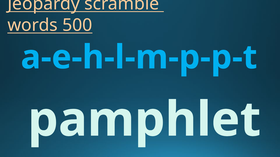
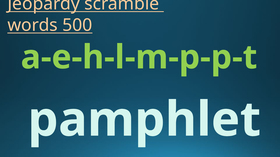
a-e-h-l-m-p-p-t colour: light blue -> light green (139, 58)
